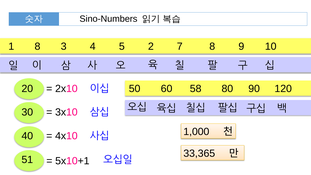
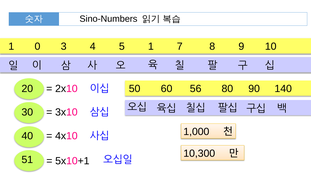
1 8: 8 -> 0 (37, 47)
5 2: 2 -> 1 (151, 47)
58: 58 -> 56 (196, 89)
120: 120 -> 140 (283, 89)
33,365: 33,365 -> 10,300 (199, 153)
